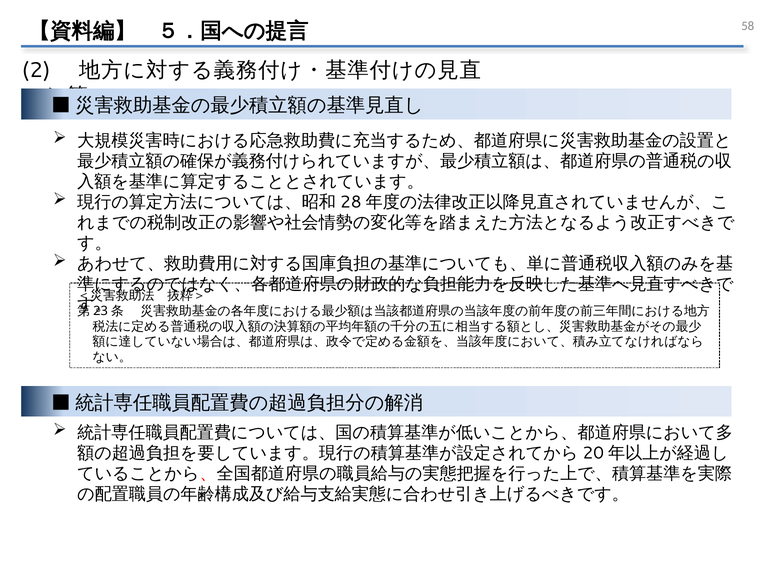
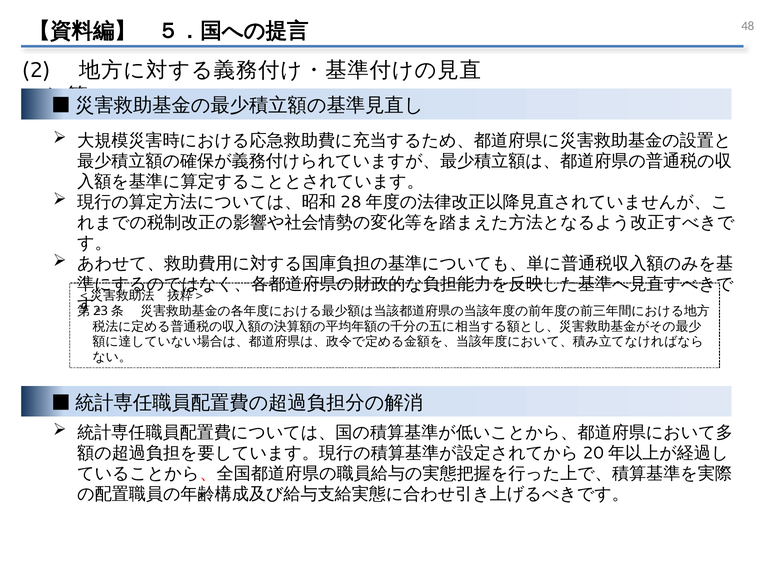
58: 58 -> 48 (748, 26)
